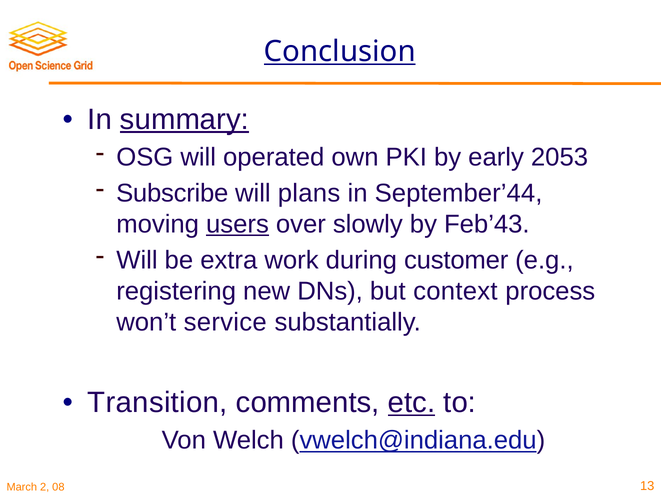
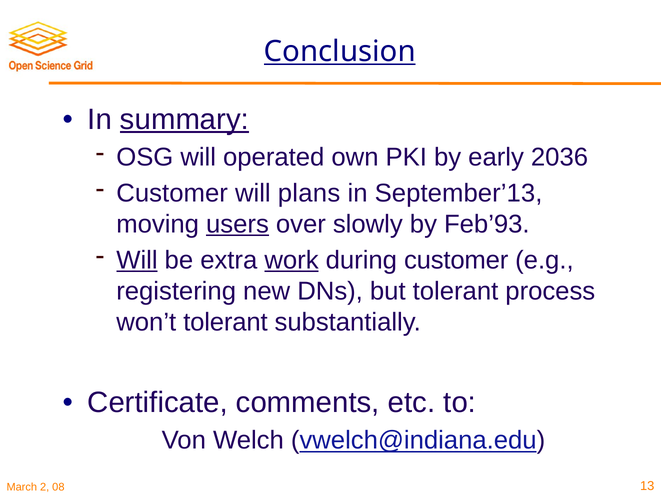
2053: 2053 -> 2036 (560, 157)
Subscribe: Subscribe -> Customer (172, 193)
September’44: September’44 -> September’13 (459, 193)
Feb’43: Feb’43 -> Feb’93 (487, 224)
Will underline: none -> present (137, 260)
work underline: none -> present (292, 260)
but context: context -> tolerant (455, 291)
won’t service: service -> tolerant (225, 322)
Transition: Transition -> Certificate (158, 402)
etc underline: present -> none (412, 402)
